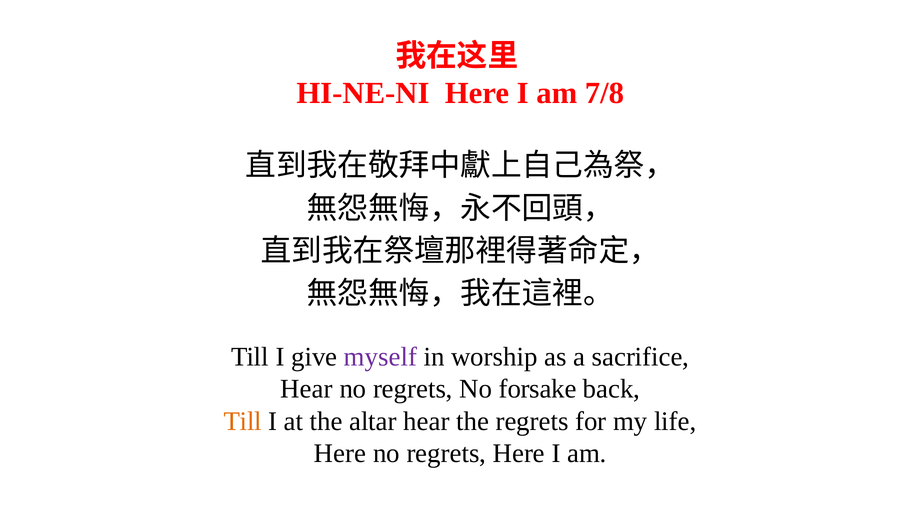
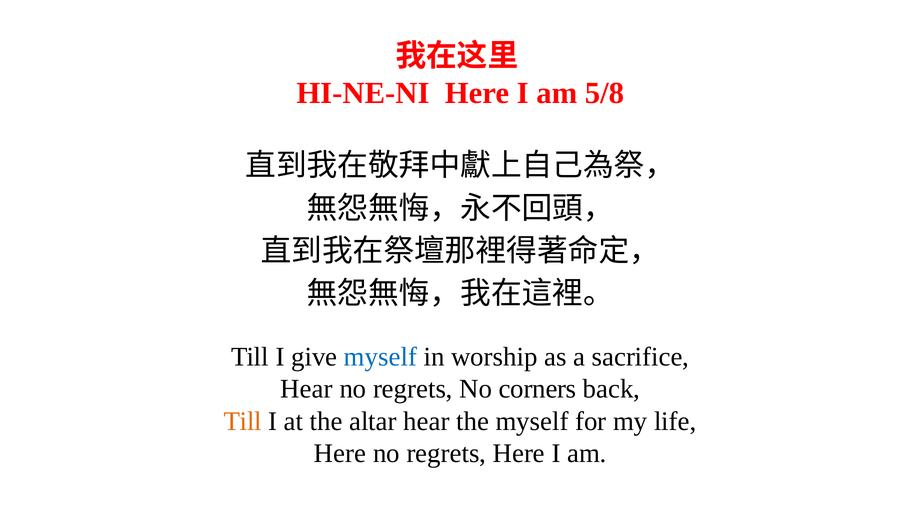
7/8: 7/8 -> 5/8 (604, 93)
myself colour: purple -> blue (380, 357)
forsake: forsake -> corners (538, 389)
the regrets: regrets -> myself (532, 421)
